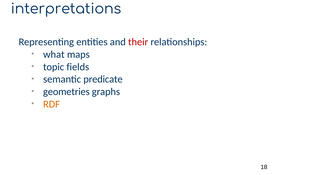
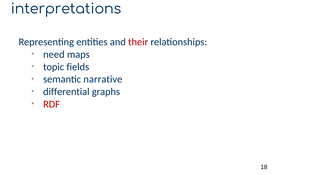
what: what -> need (54, 54)
predicate: predicate -> narrative (103, 79)
geometries: geometries -> differential (66, 92)
RDF colour: orange -> red (52, 104)
